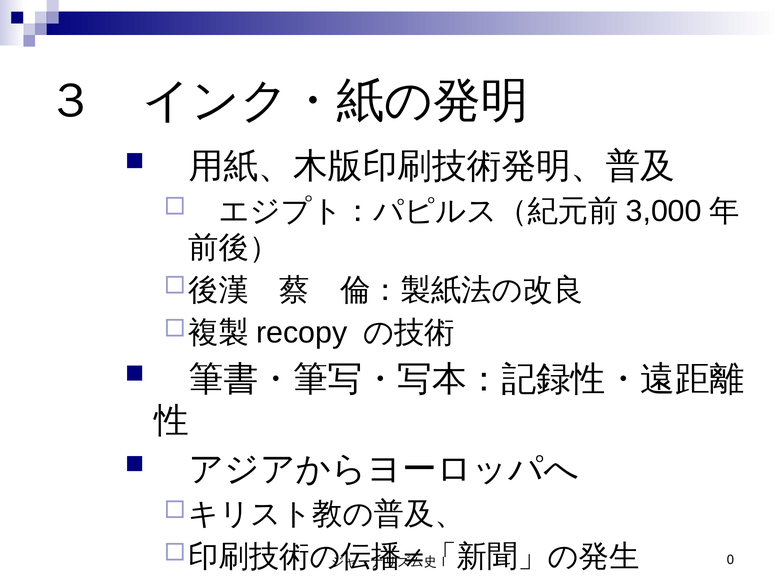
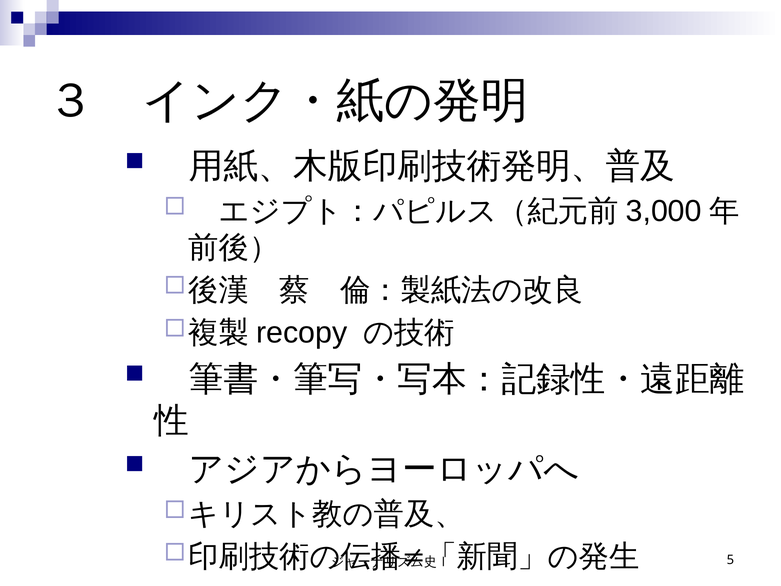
0: 0 -> 5 (730, 560)
